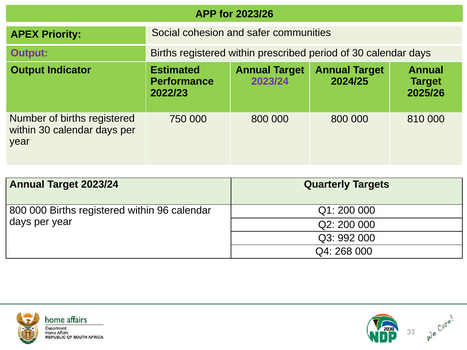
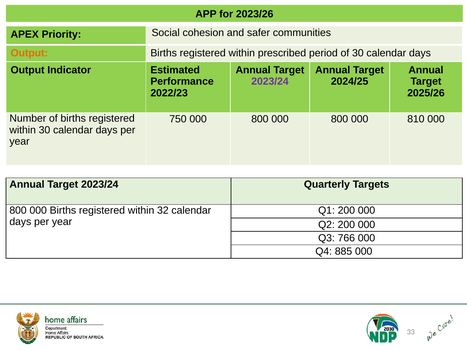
Output colour: purple -> orange (29, 53)
96: 96 -> 32 (163, 211)
992: 992 -> 766 (346, 238)
268: 268 -> 885 (344, 252)
